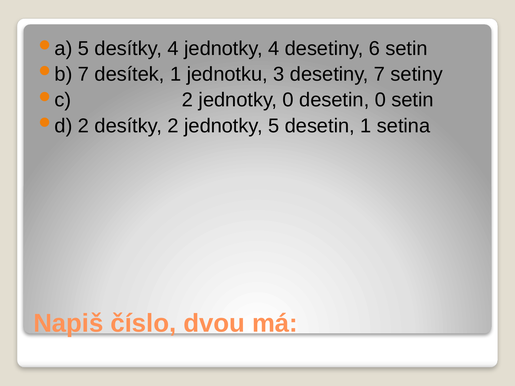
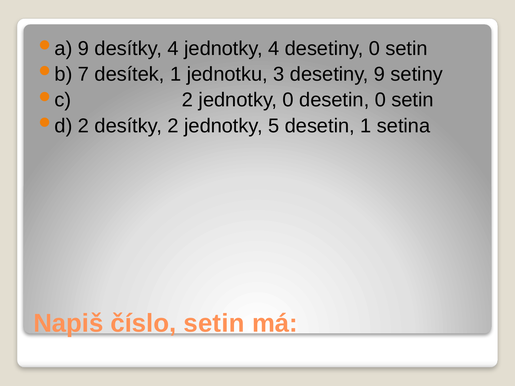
5: 5 -> 9 (83, 48)
desetiny 6: 6 -> 0 (374, 48)
desetiny 7: 7 -> 9 (380, 74)
číslo dvou: dvou -> setin (214, 324)
